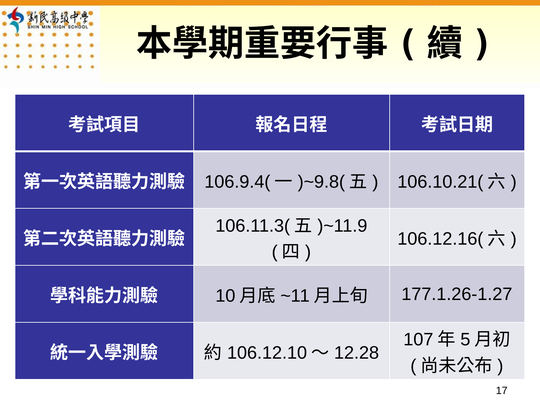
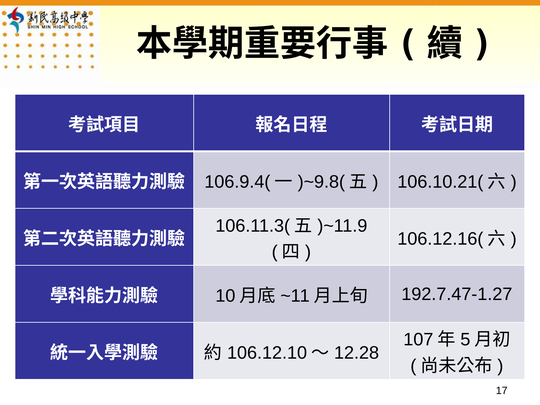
177.1.26-1.27: 177.1.26-1.27 -> 192.7.47-1.27 (457, 294)
